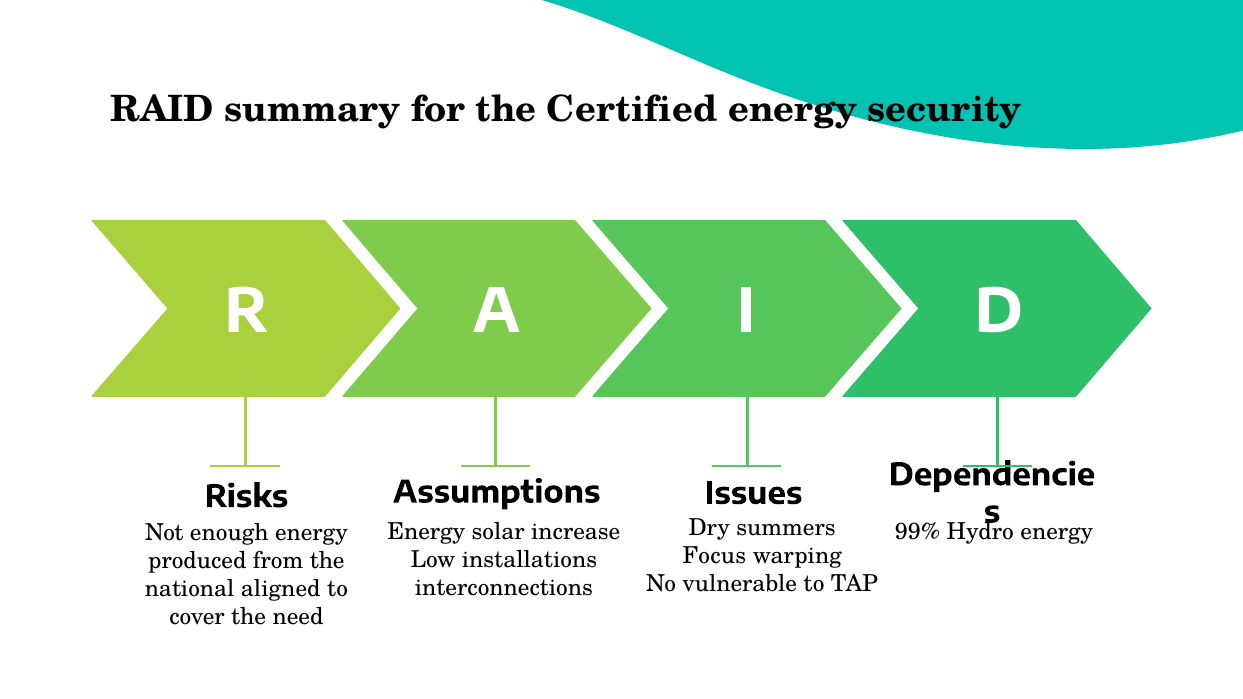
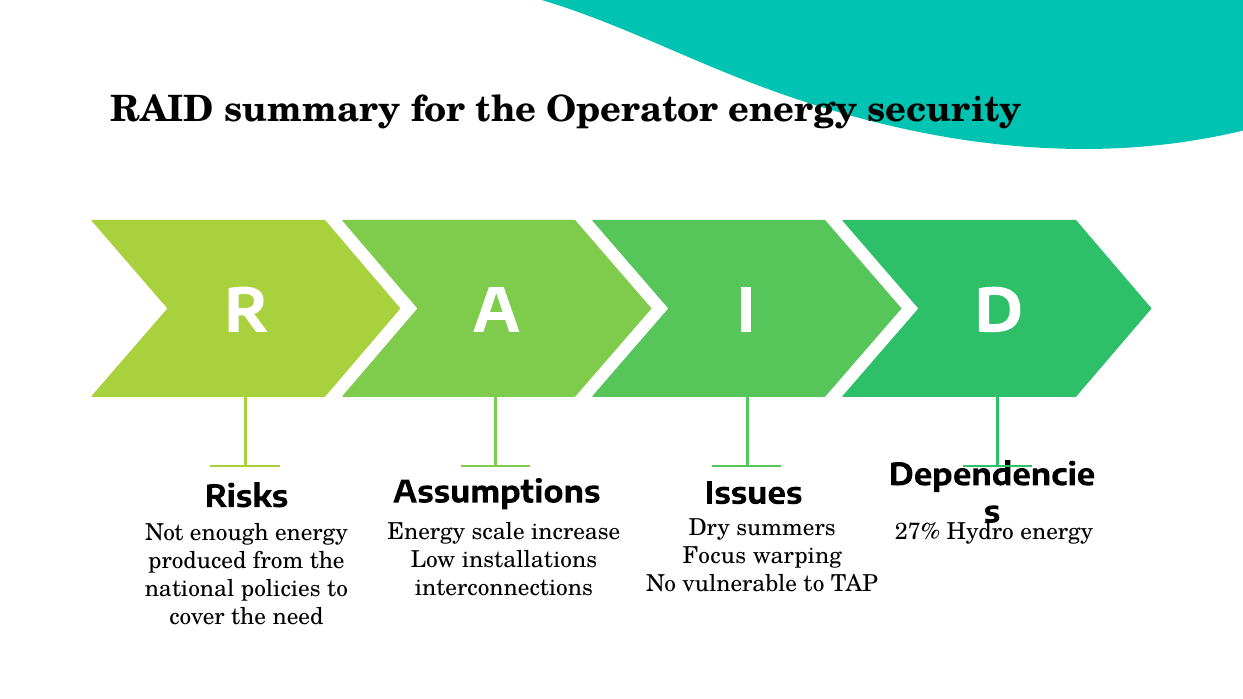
Certified: Certified -> Operator (633, 110)
solar: solar -> scale (498, 532)
99%: 99% -> 27% (918, 532)
aligned: aligned -> policies (281, 589)
